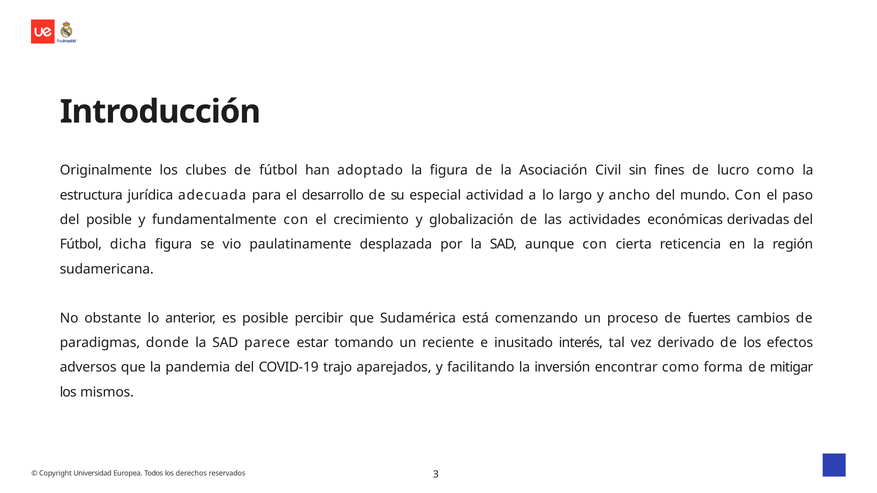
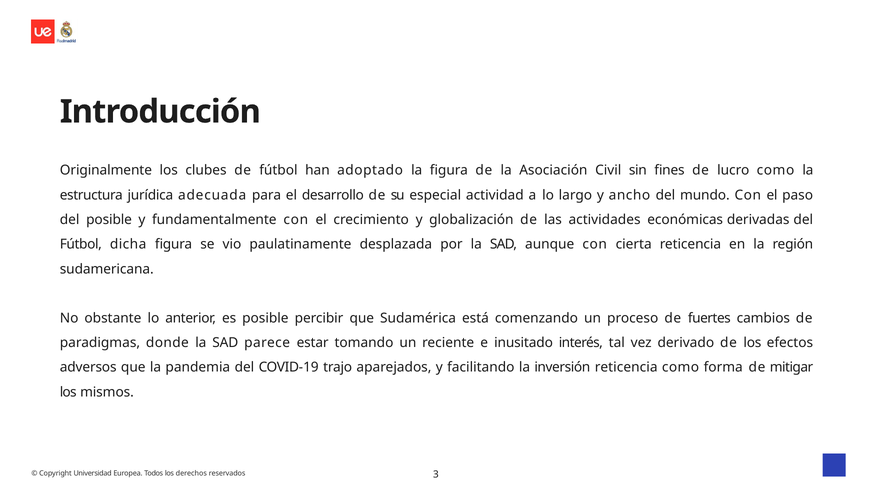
inversión encontrar: encontrar -> reticencia (626, 368)
